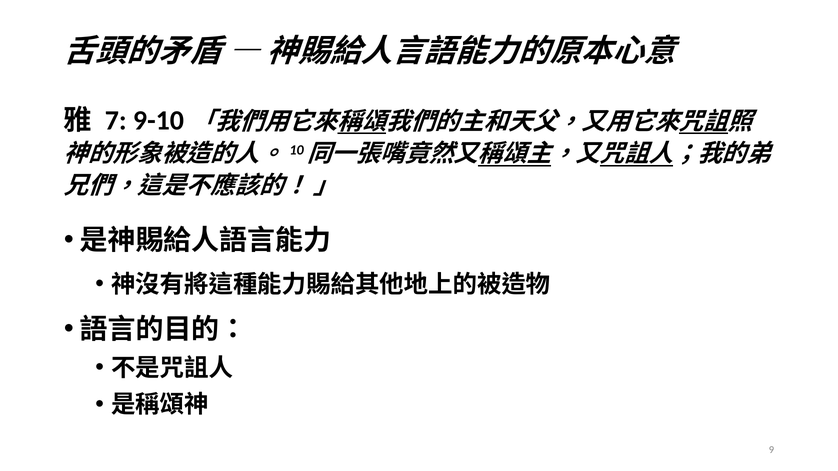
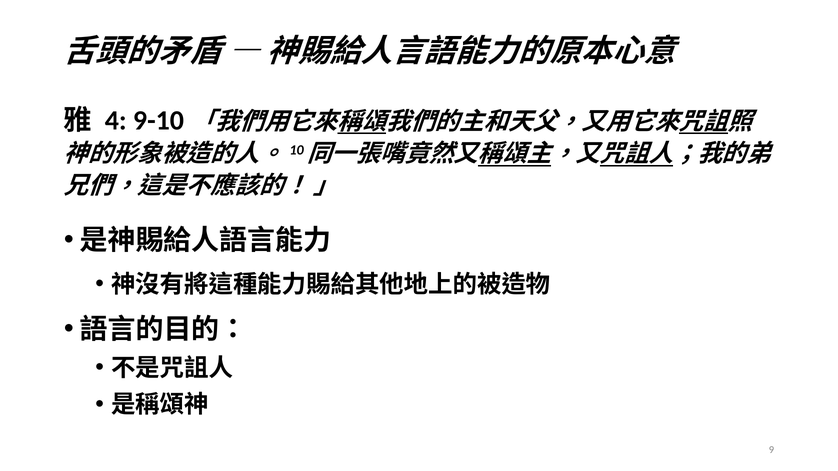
7: 7 -> 4 (116, 121)
